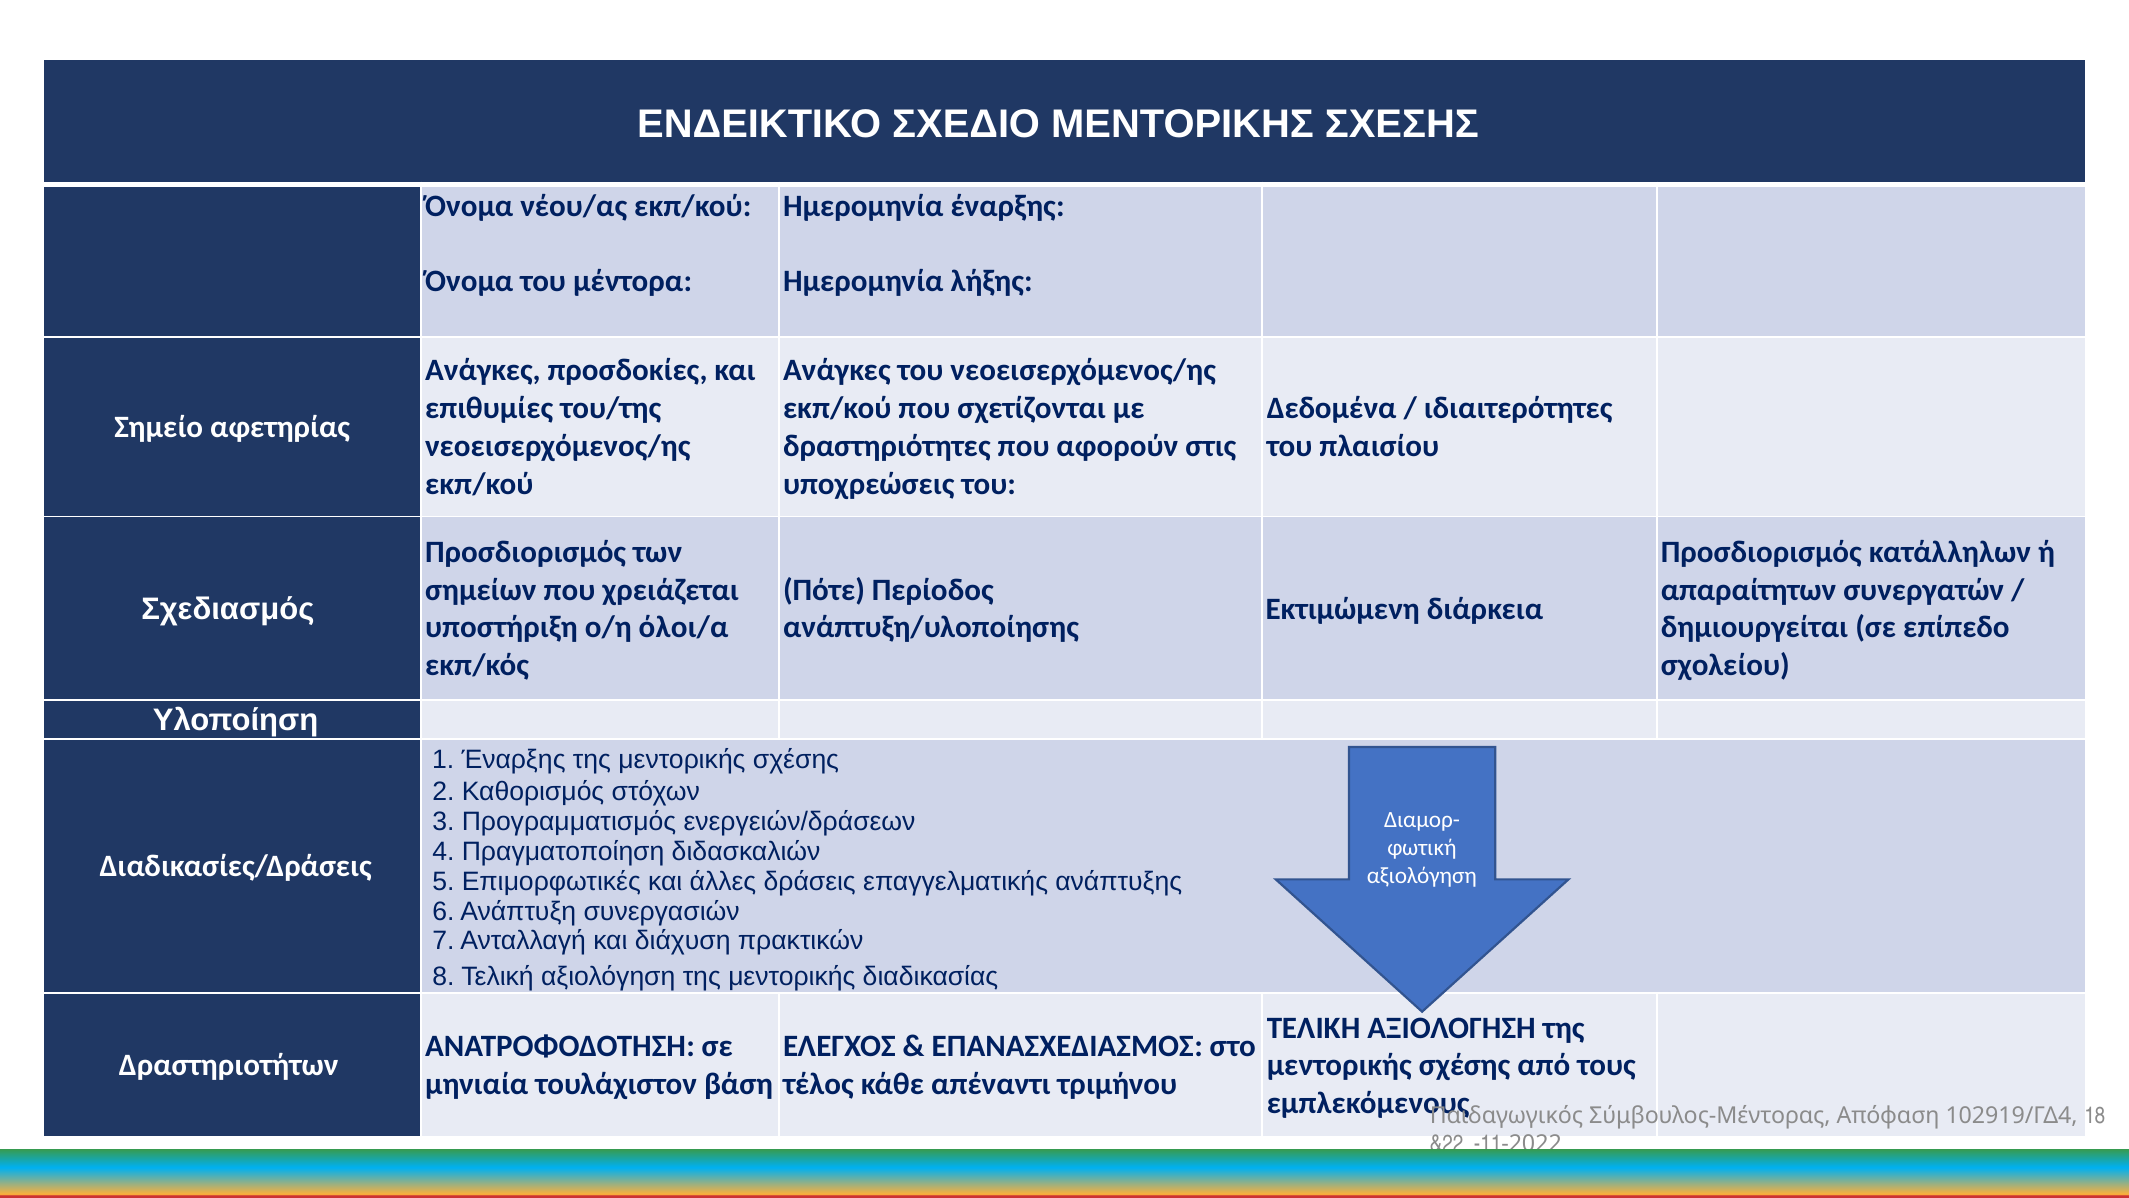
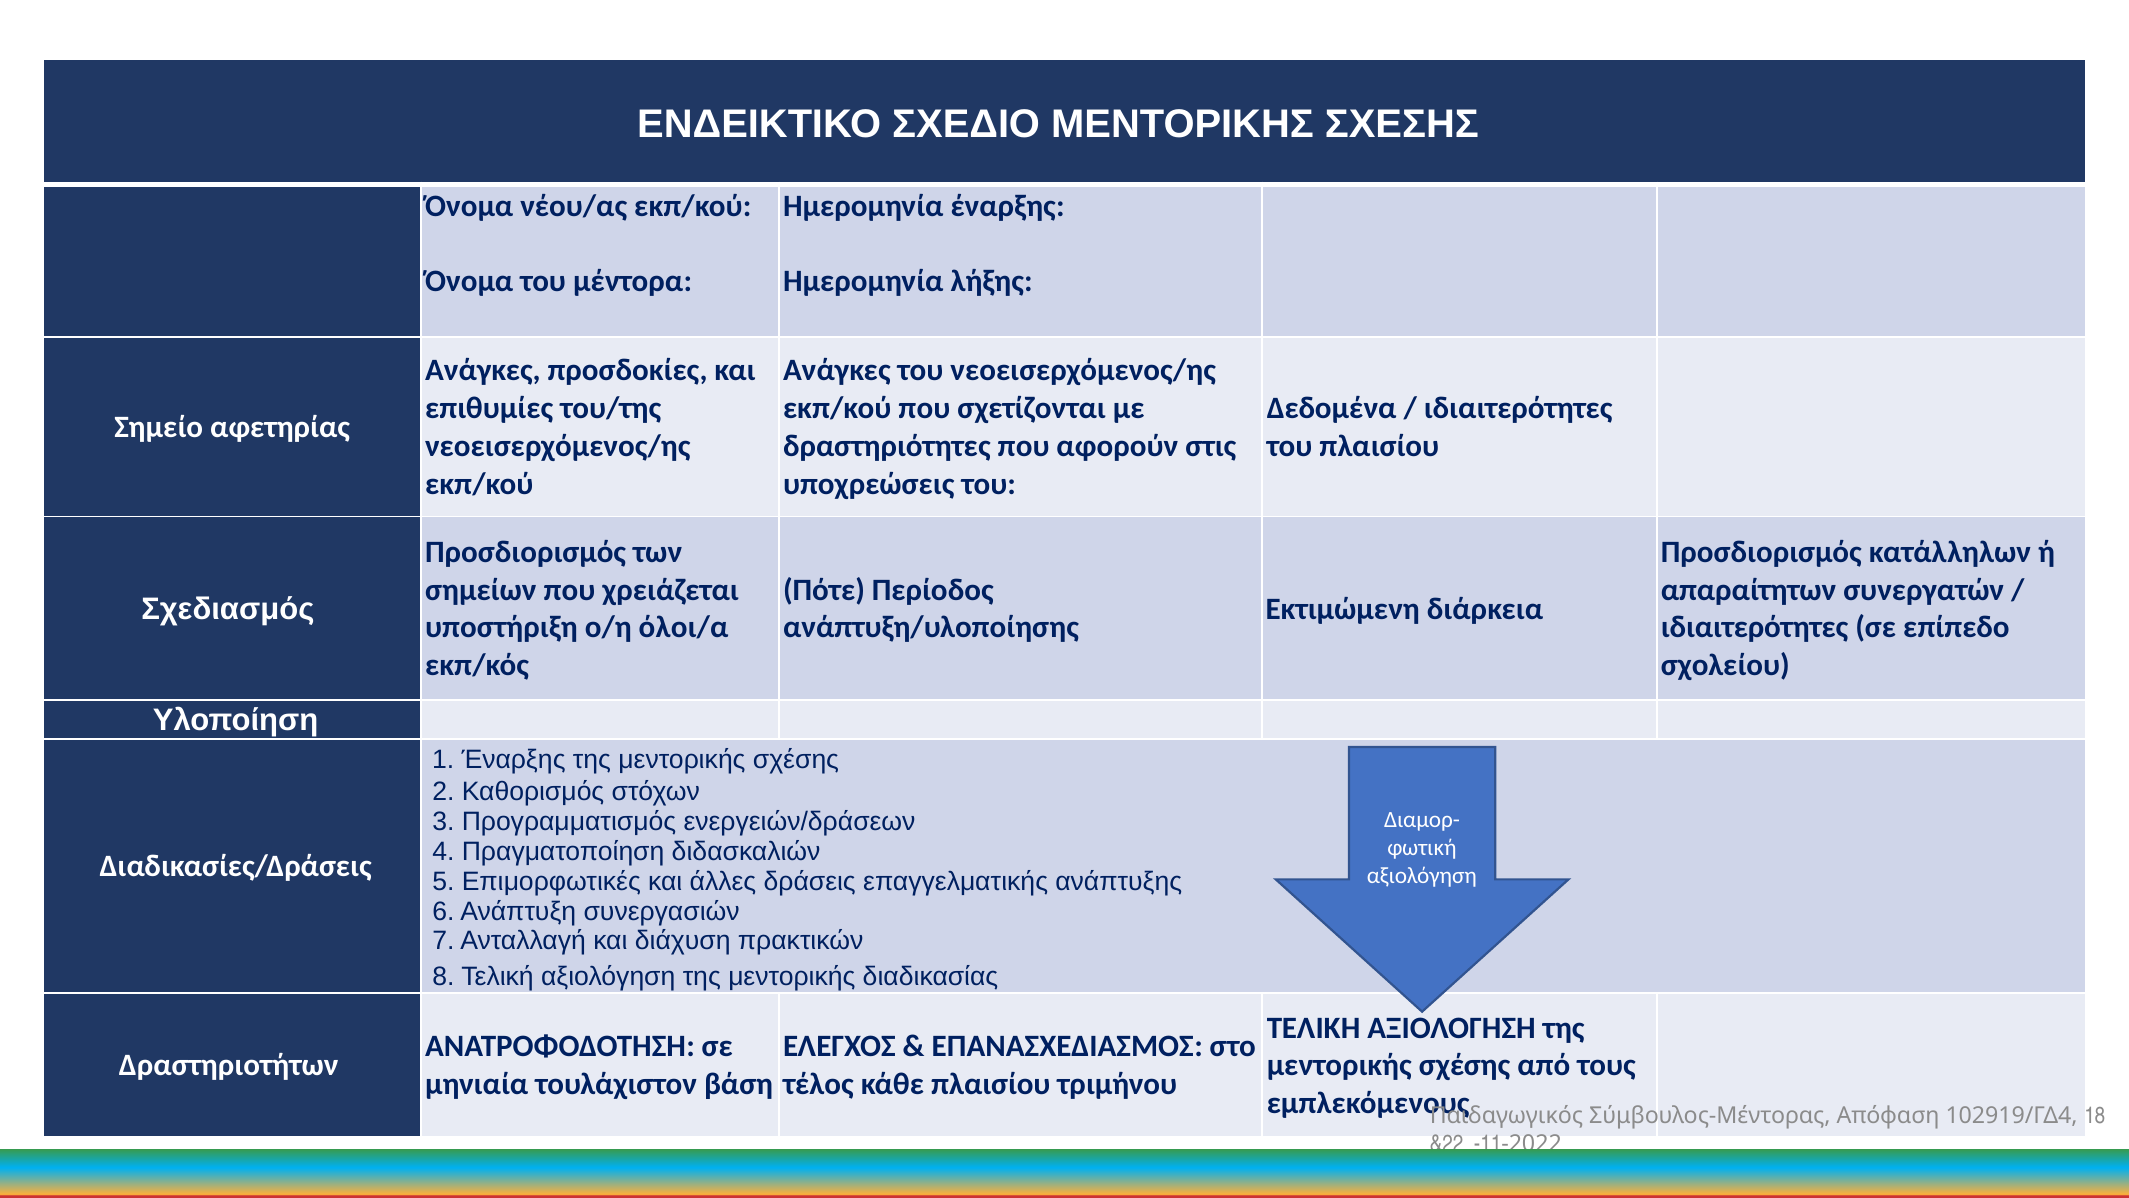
δημιουργείται: δημιουργείται -> ιδιαιτερότητες (1755, 628)
κάθε απέναντι: απέναντι -> πλαισίου (991, 1084)
